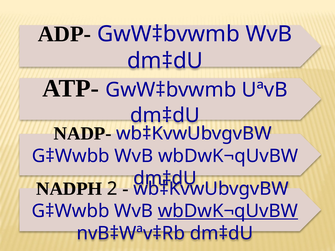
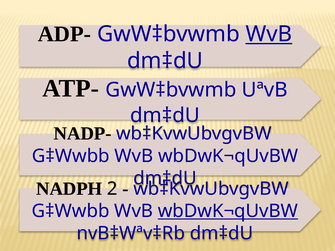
WvB underline: none -> present (269, 34)
